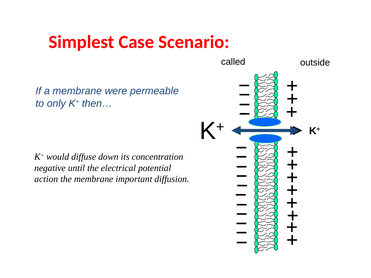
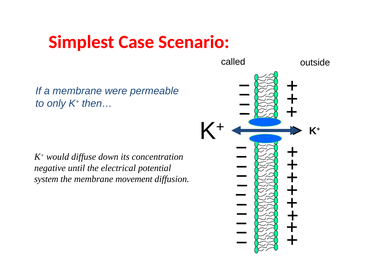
action: action -> system (46, 179)
important: important -> movement (134, 179)
